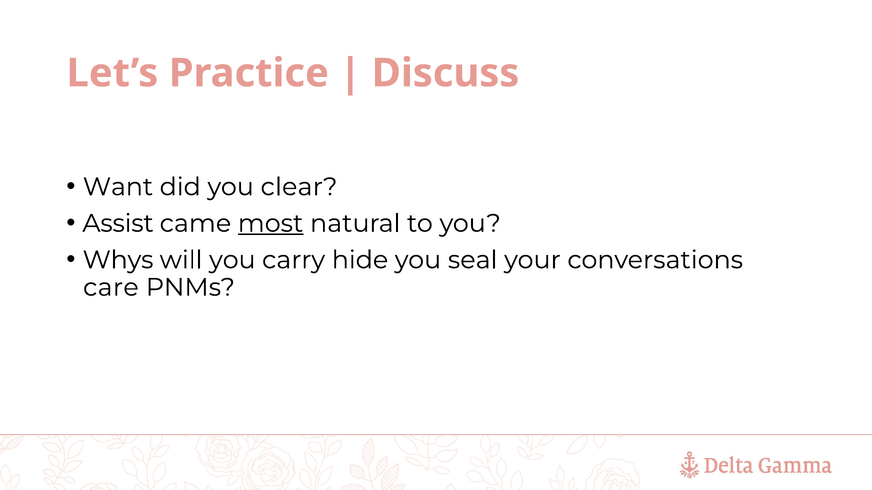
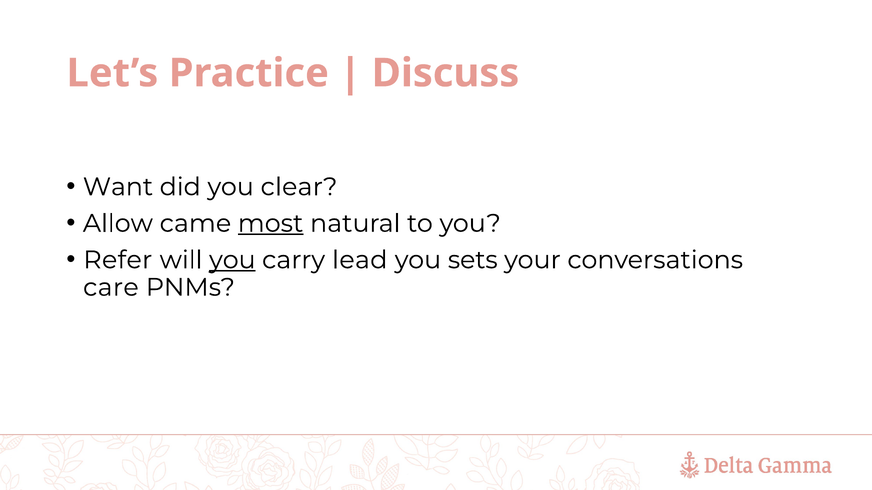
Assist: Assist -> Allow (118, 224)
Whys: Whys -> Refer (118, 260)
you underline: none -> present (232, 260)
hide: hide -> lead (360, 260)
seal: seal -> sets (473, 260)
